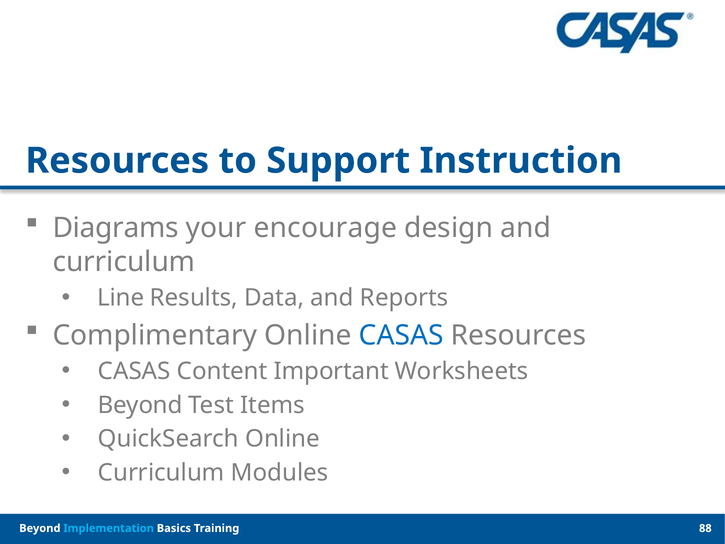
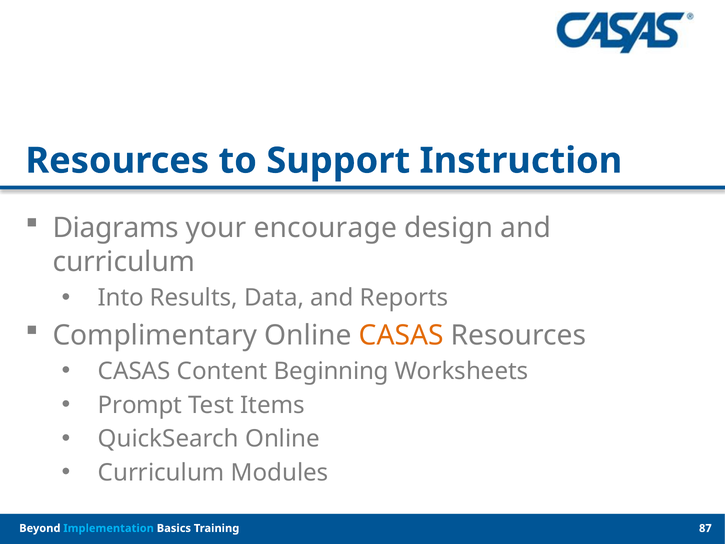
Line: Line -> Into (121, 298)
CASAS colour: blue -> orange (401, 335)
Important: Important -> Beginning (331, 371)
Beyond: Beyond -> Prompt (140, 405)
88: 88 -> 87 (705, 528)
